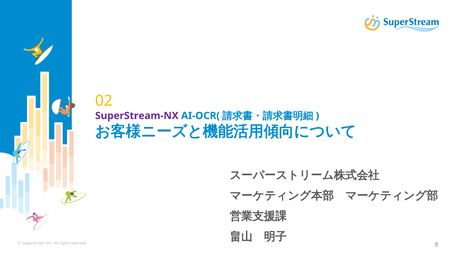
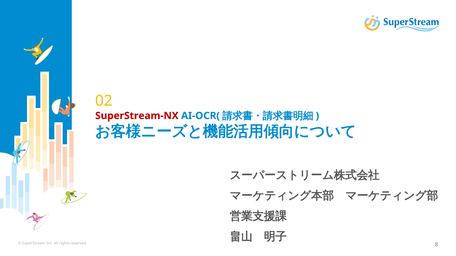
SuperStream-NX colour: purple -> red (137, 116)
